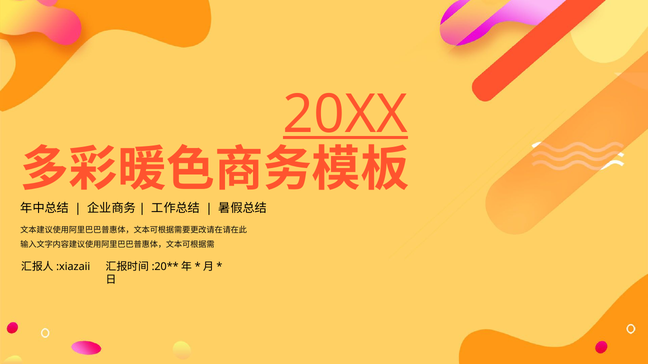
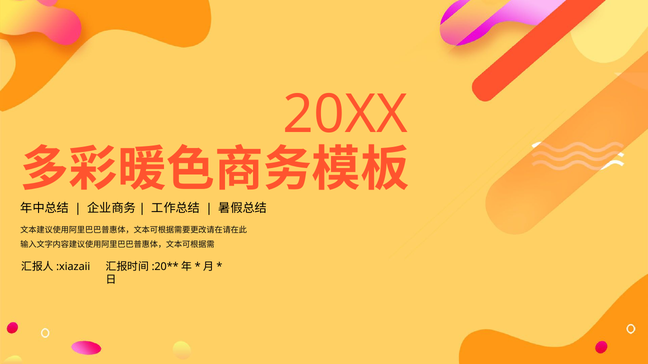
20XX underline: present -> none (345, 115)
